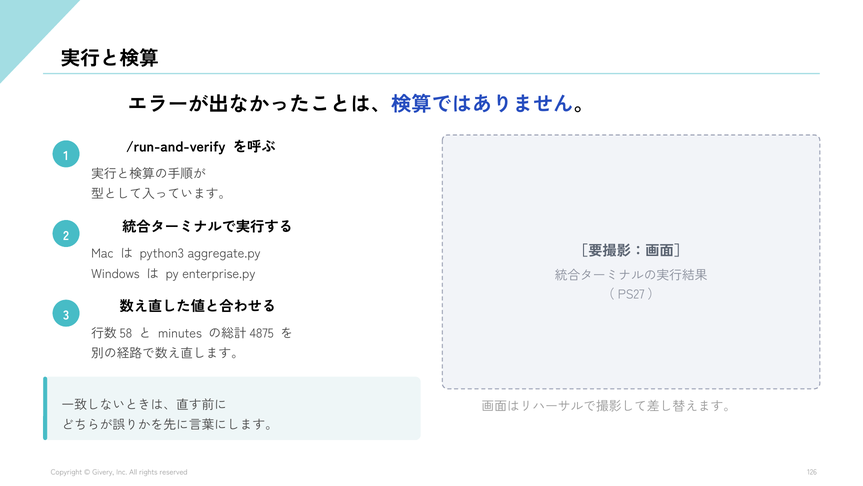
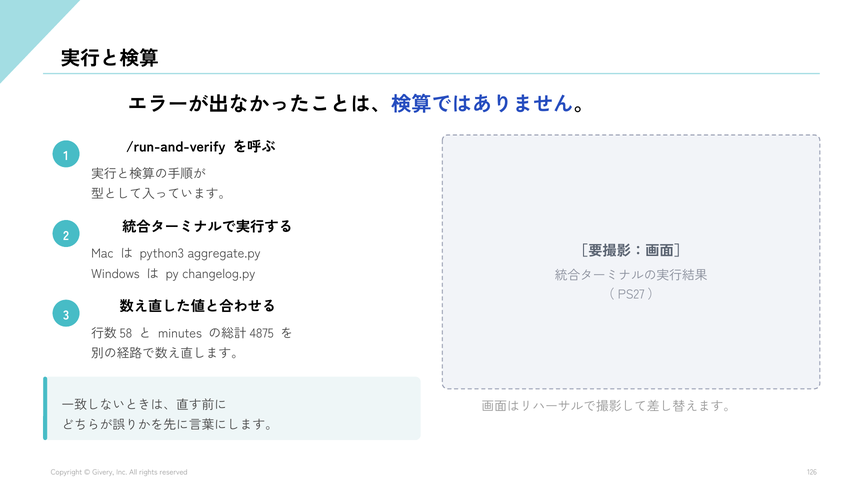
enterprise.py: enterprise.py -> changelog.py (219, 274)
